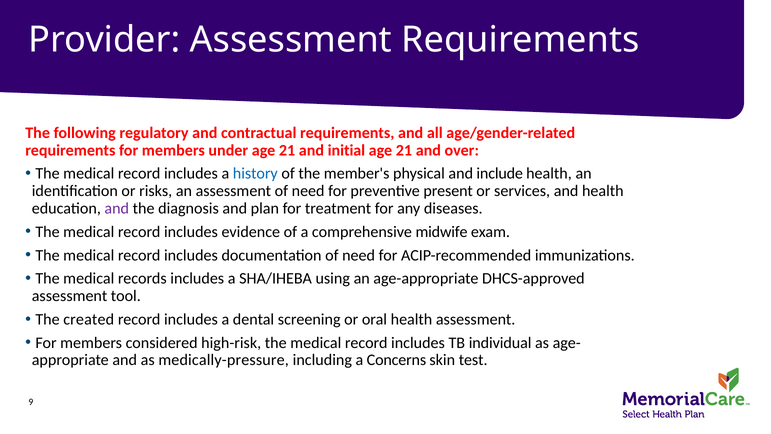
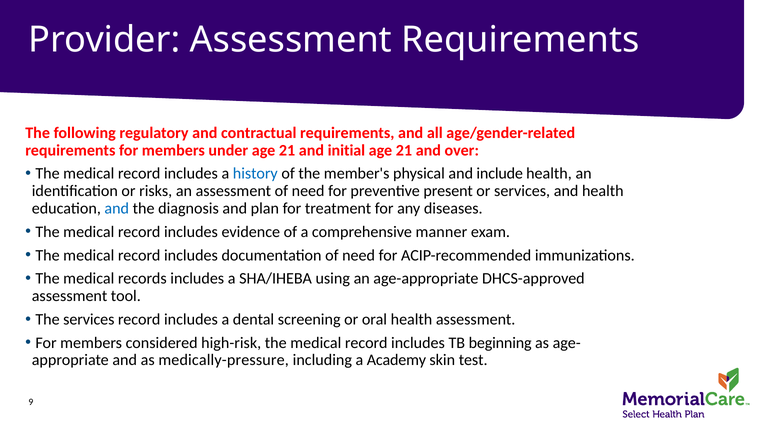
and colour: purple -> blue (117, 208)
midwife: midwife -> manner (441, 232)
The created: created -> services (89, 319)
individual: individual -> beginning (500, 343)
Concerns: Concerns -> Academy (396, 360)
